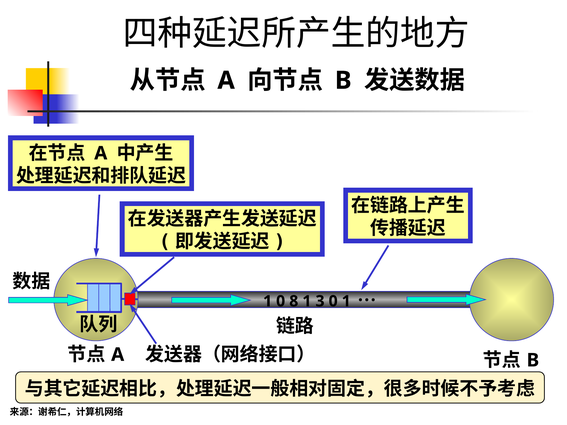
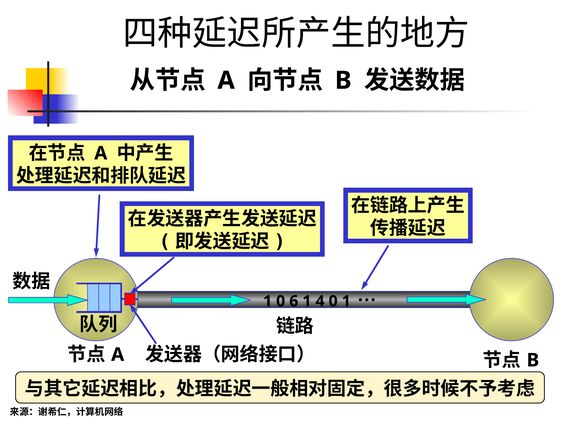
8: 8 -> 6 (294, 301)
3: 3 -> 4 (320, 301)
